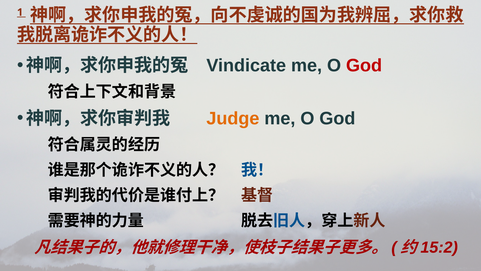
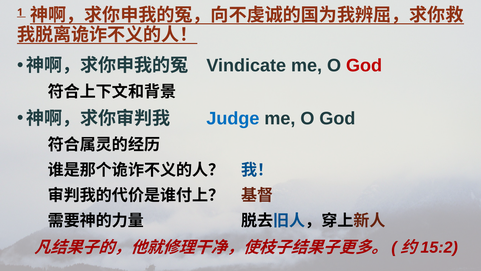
Judge colour: orange -> blue (233, 118)
